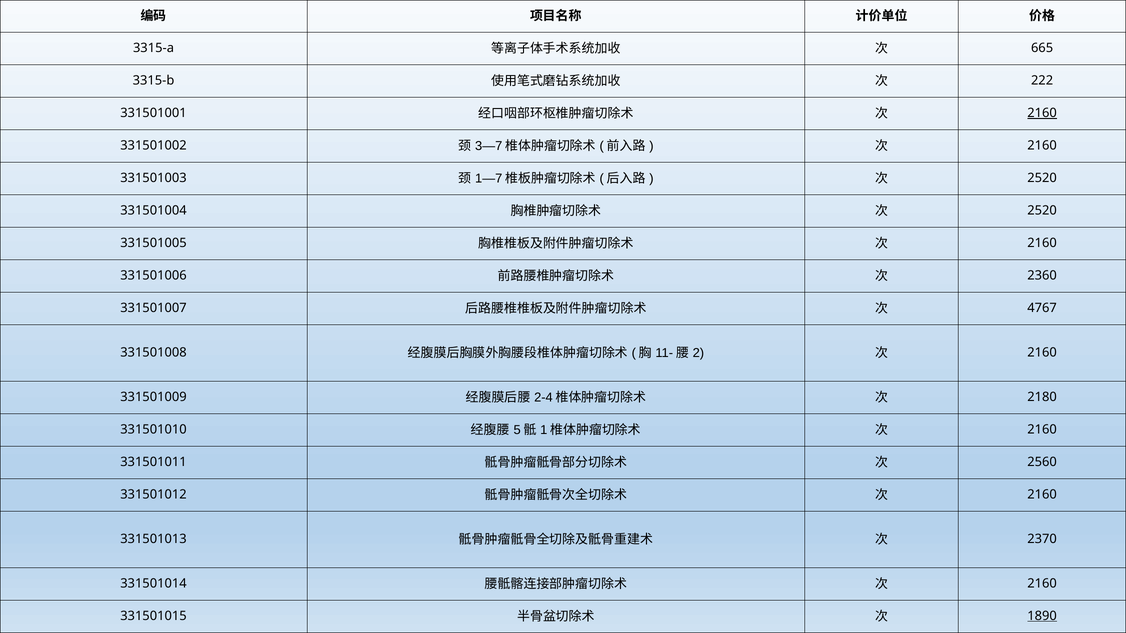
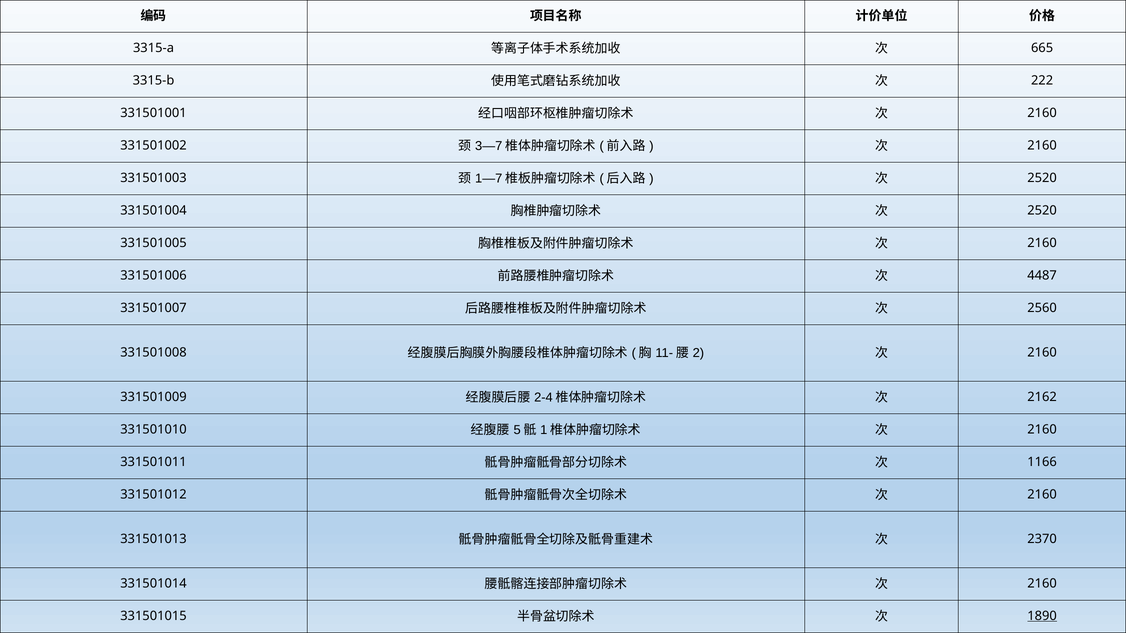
2160 underline: present -> none (1042, 113)
2360: 2360 -> 4487 (1042, 275)
4767: 4767 -> 2560 (1042, 308)
2180: 2180 -> 2162 (1042, 397)
2560: 2560 -> 1166 (1042, 462)
